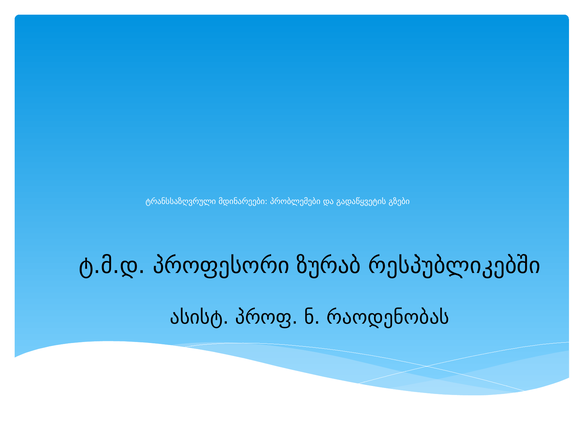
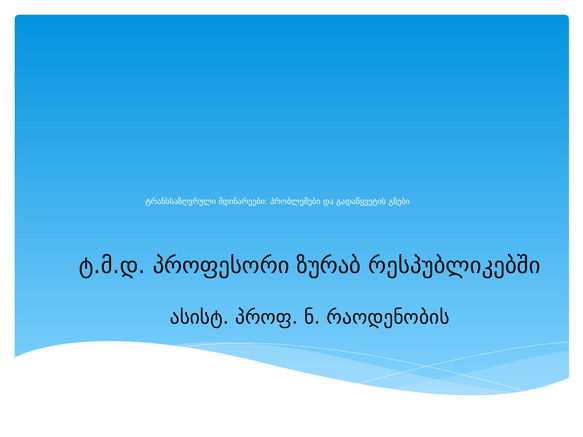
რაოდენობას: რაოდენობას -> რაოდენობის (388, 317)
